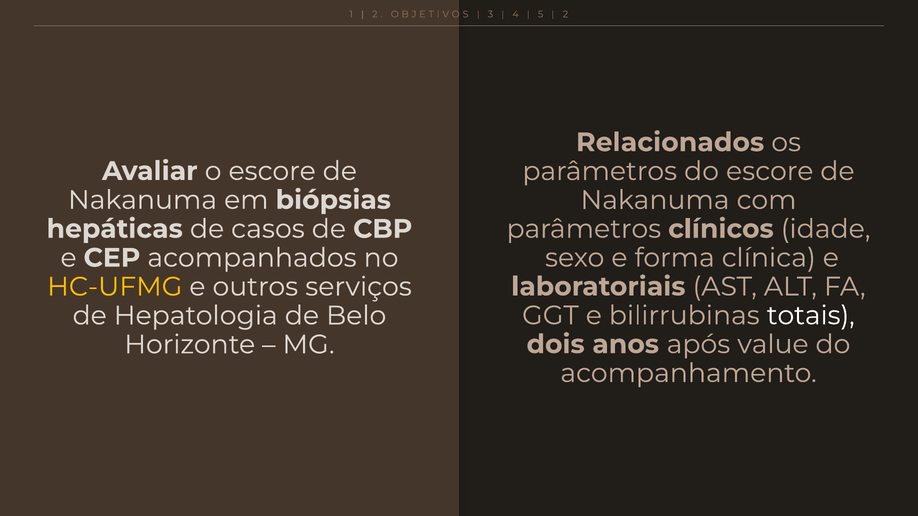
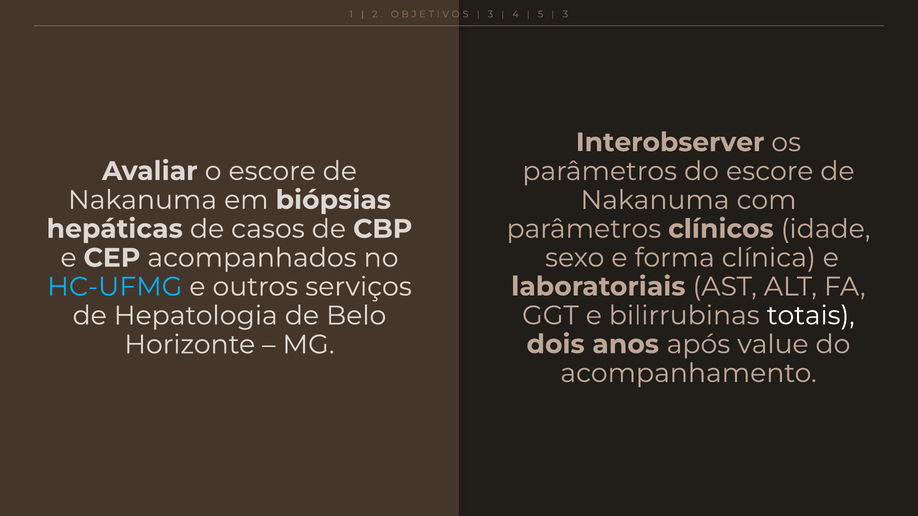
2: 2 -> 3 (565, 14)
Relacionados: Relacionados -> Interobserver (670, 142)
HC-UFMG colour: yellow -> light blue (115, 287)
